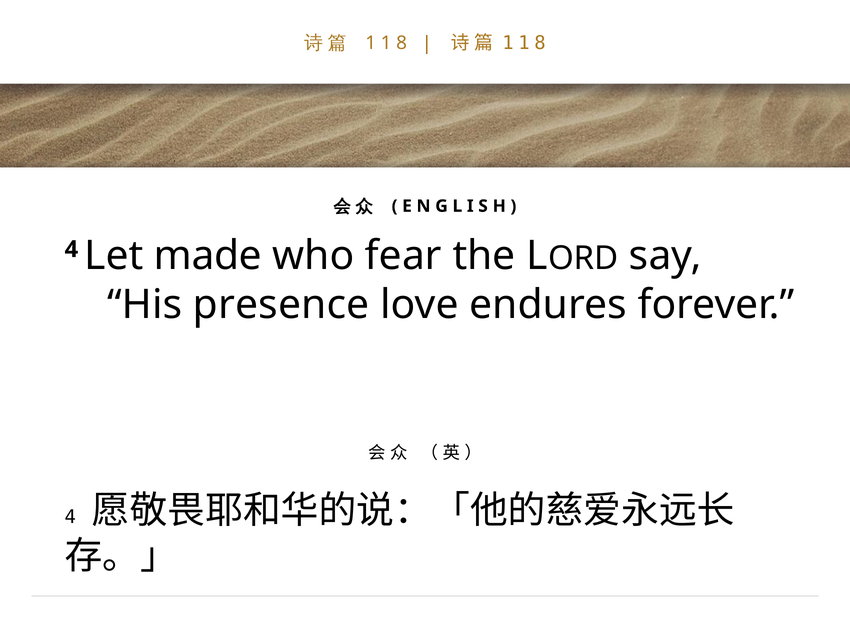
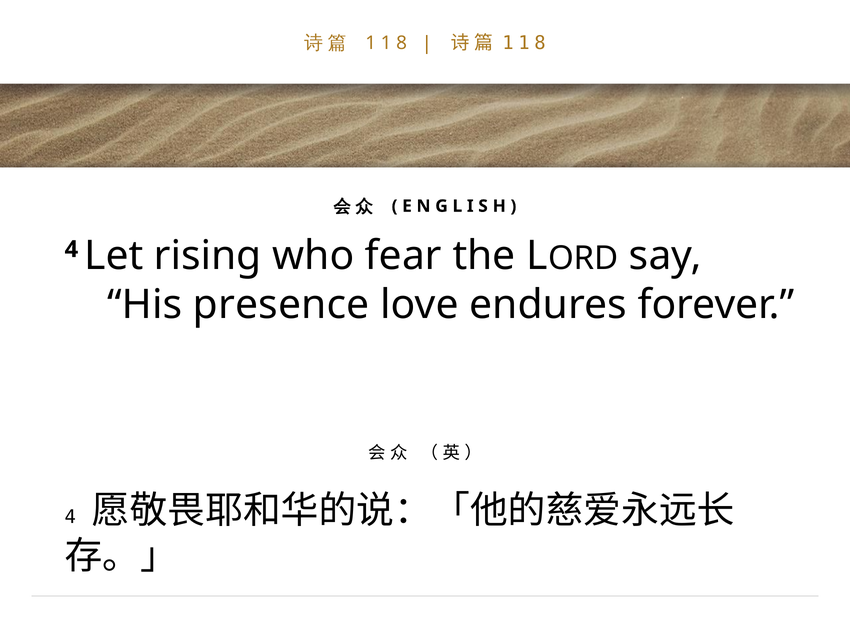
made: made -> rising (208, 256)
